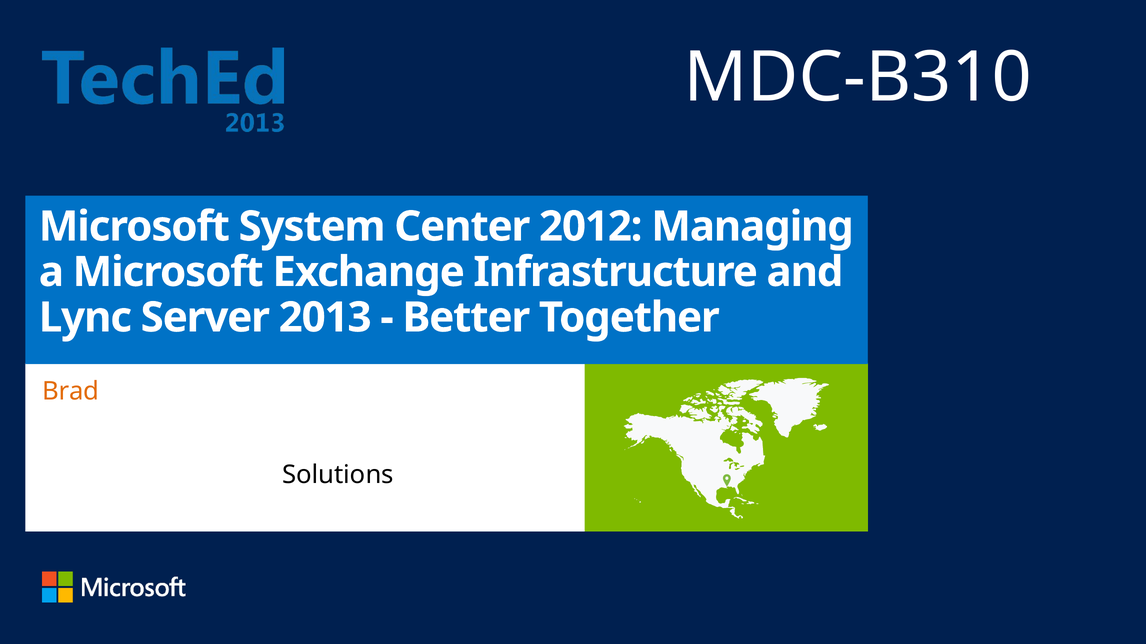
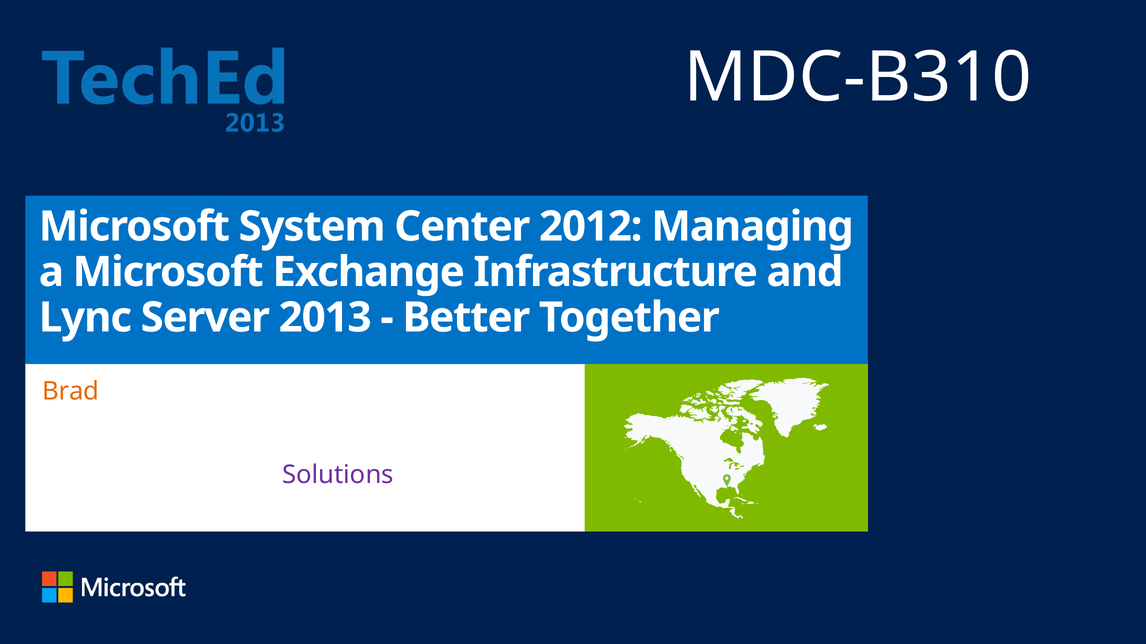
Solutions colour: black -> purple (338, 475)
